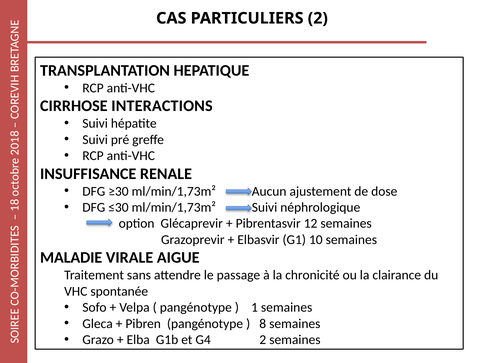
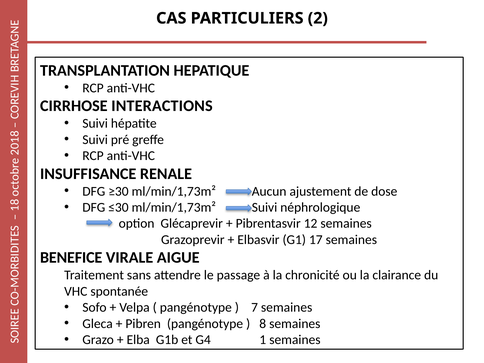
10: 10 -> 17 (316, 240)
MALADIE: MALADIE -> BENEFICE (71, 258)
1: 1 -> 7 (255, 307)
G4 2: 2 -> 1 (263, 340)
